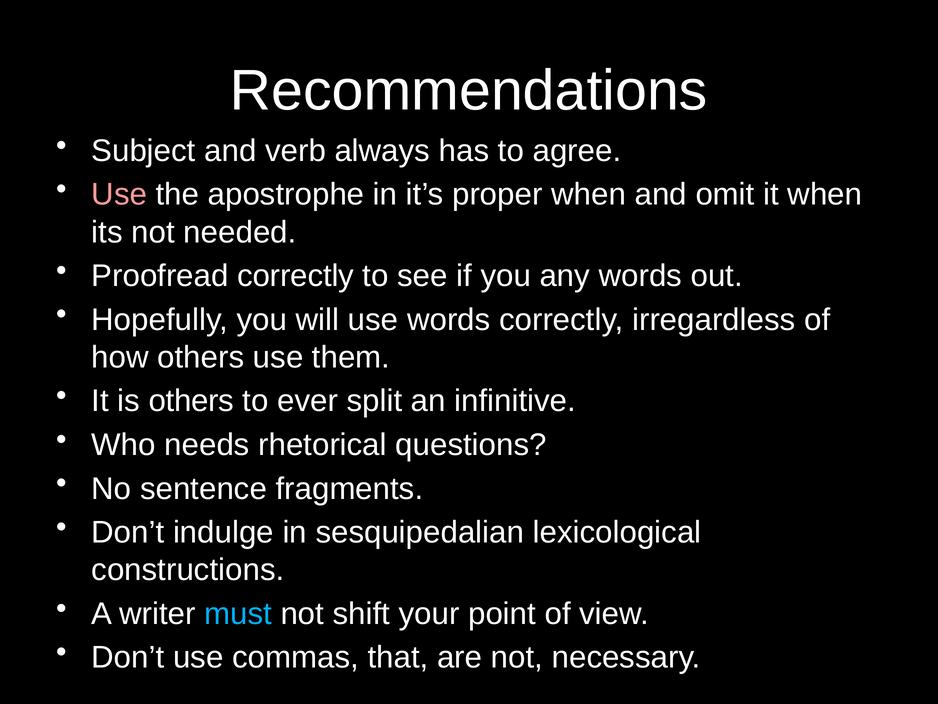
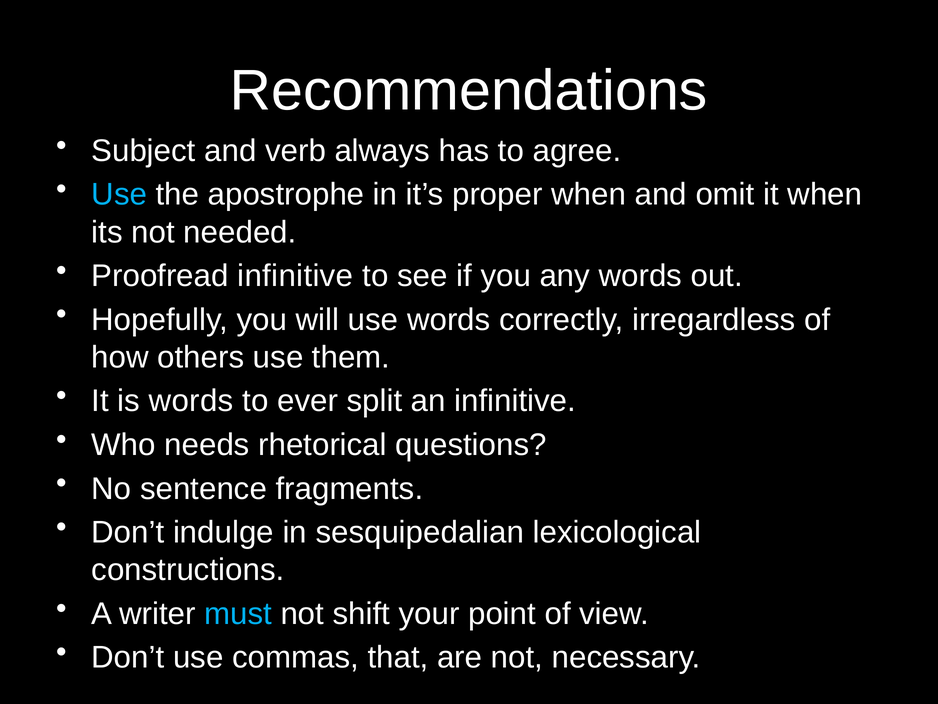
Use colour: pink -> light blue (119, 194)
Proofread correctly: correctly -> infinitive (295, 276)
is others: others -> words (191, 401)
